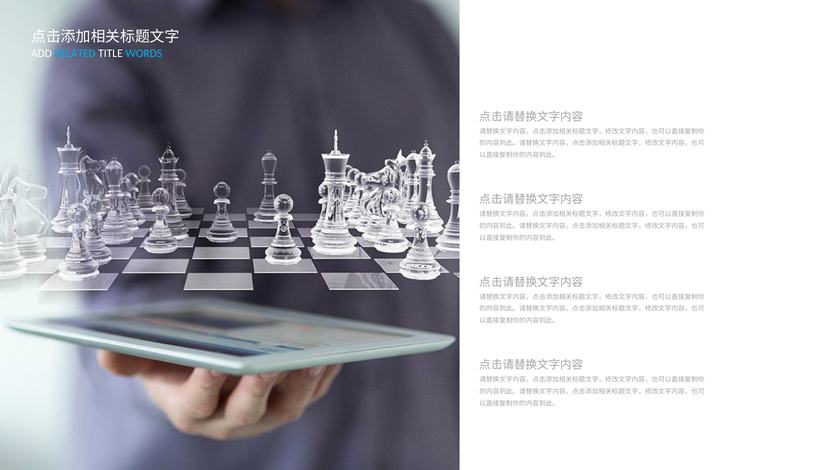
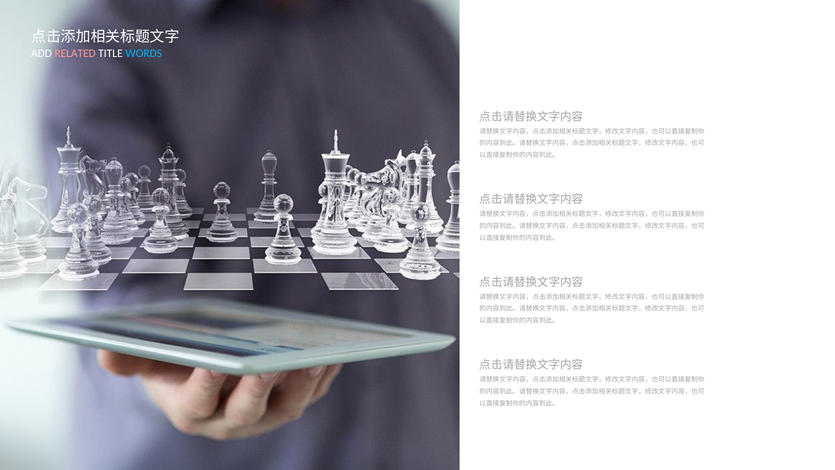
RELATED colour: light blue -> pink (75, 53)
